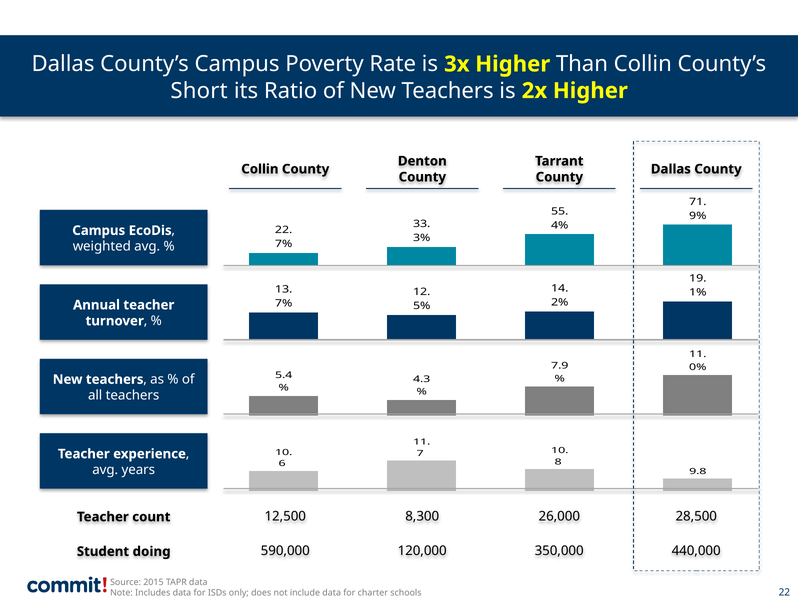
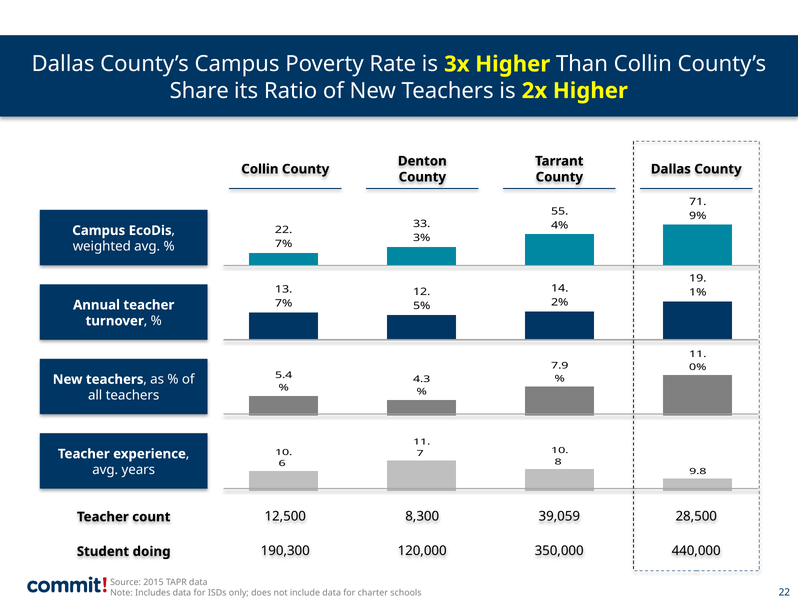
Short: Short -> Share (199, 91)
26,000: 26,000 -> 39,059 (559, 516)
590,000: 590,000 -> 190,300 (285, 551)
